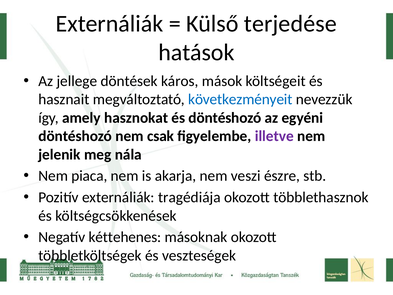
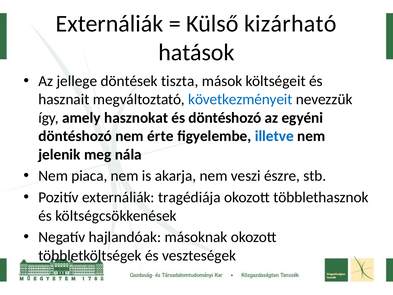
terjedése: terjedése -> kizárható (290, 24)
káros: káros -> tiszta (180, 81)
csak: csak -> érte (160, 136)
illetve colour: purple -> blue (274, 136)
kéttehenes: kéttehenes -> hajlandóak (125, 237)
